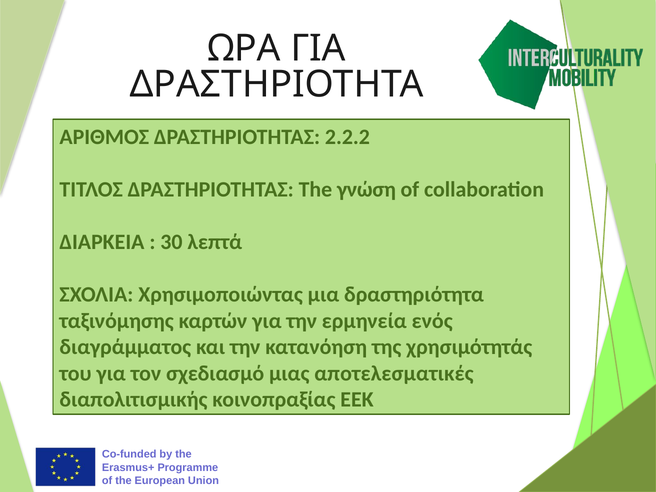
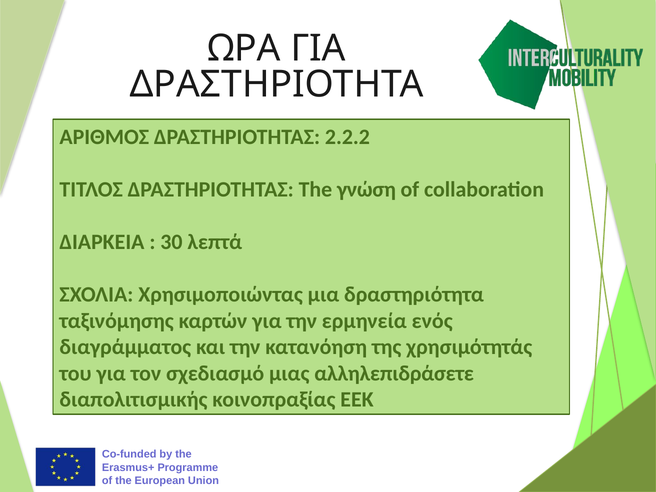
αποτελεσματικές: αποτελεσματικές -> αλληλεπιδράσετε (394, 373)
